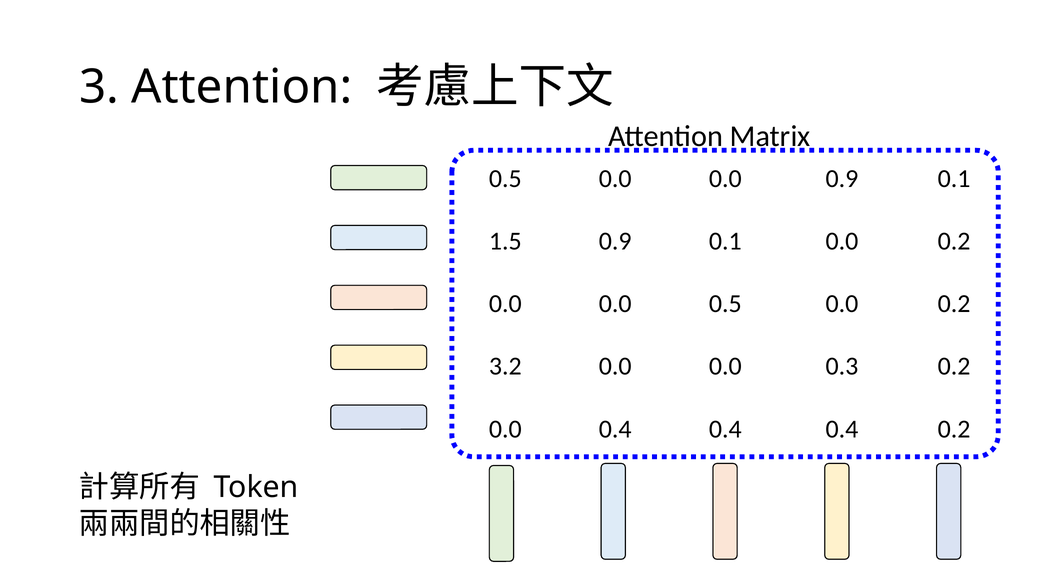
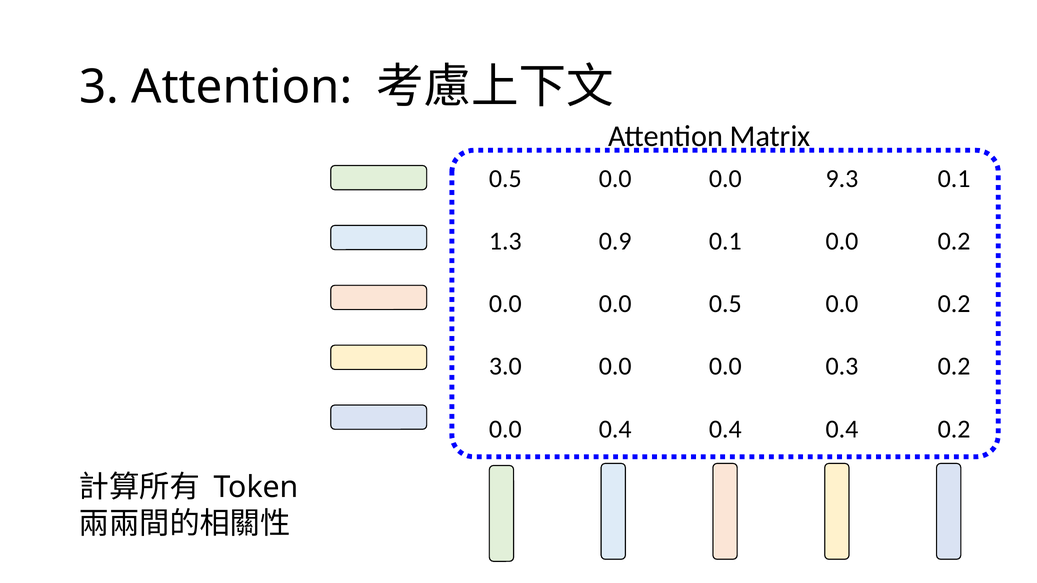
0.9: 0.9 -> 9.3 (842, 179)
1.5: 1.5 -> 1.3 (505, 241)
3.2: 3.2 -> 3.0 (505, 367)
